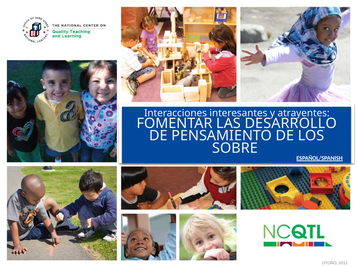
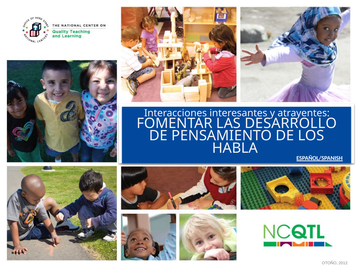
SOBRE: SOBRE -> HABLA (235, 149)
